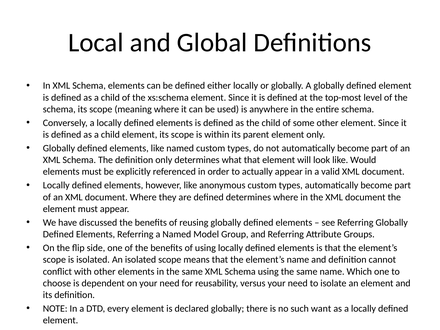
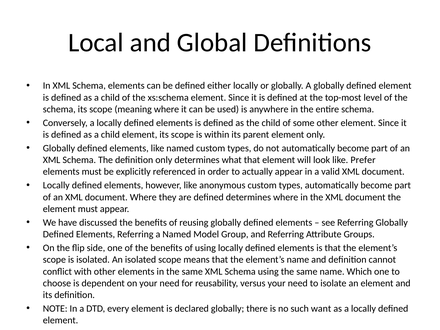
Would: Would -> Prefer (363, 160)
